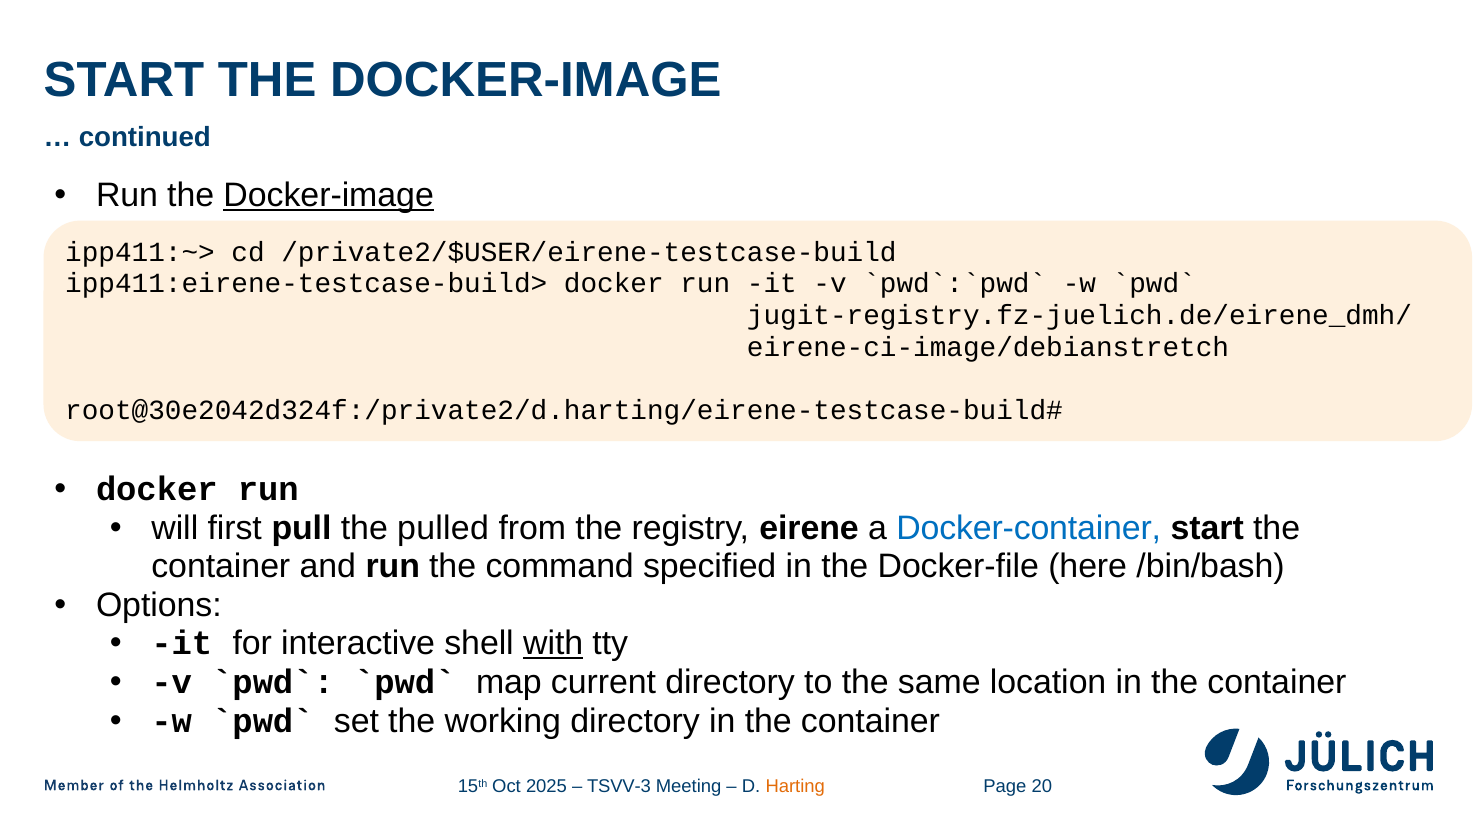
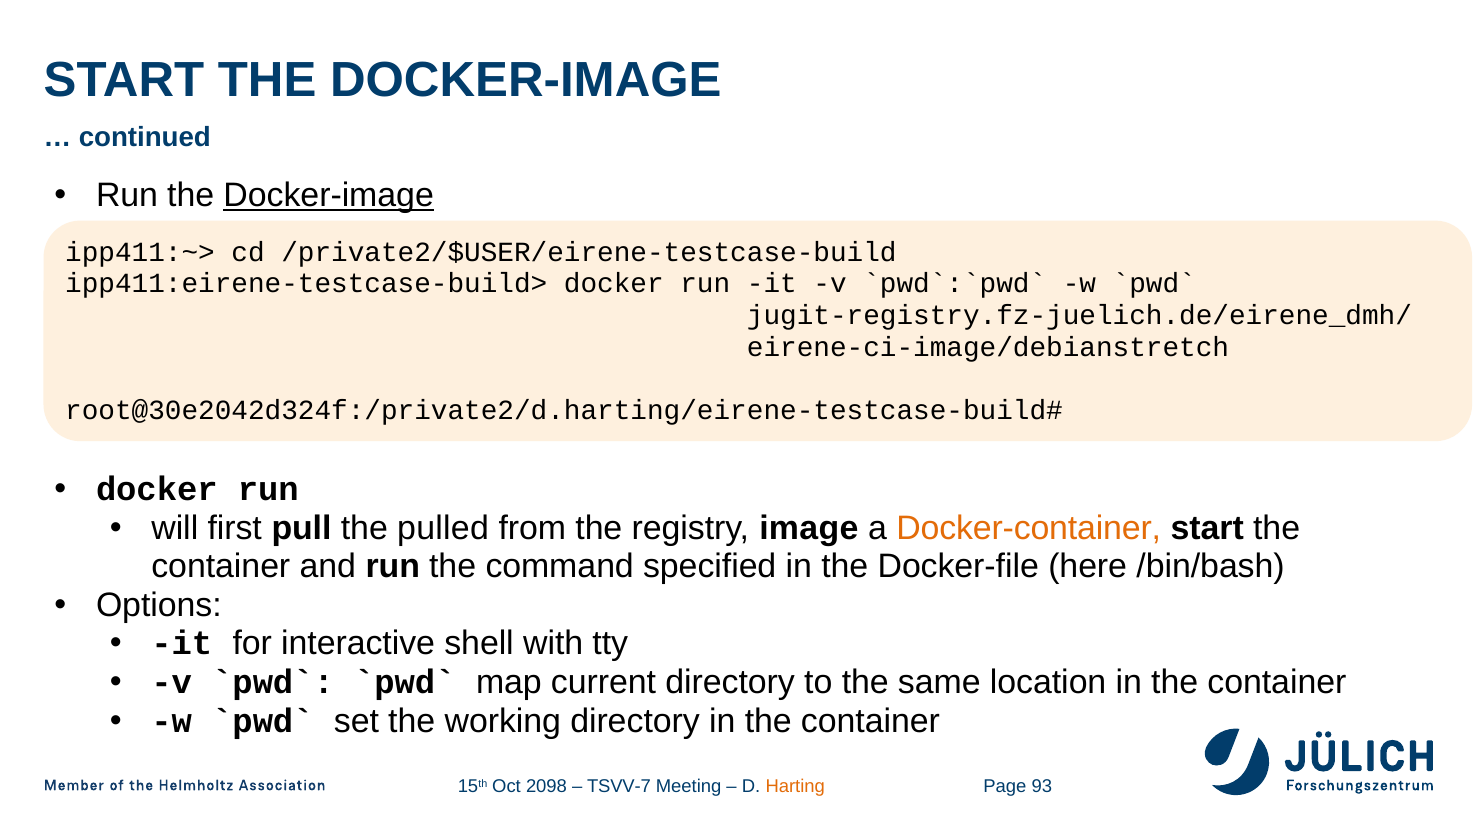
eirene: eirene -> image (809, 527)
Docker-container colour: blue -> orange (1029, 527)
with underline: present -> none (553, 643)
2025: 2025 -> 2098 (546, 786)
TSVV-3: TSVV-3 -> TSVV-7 (619, 786)
20: 20 -> 93 (1042, 786)
